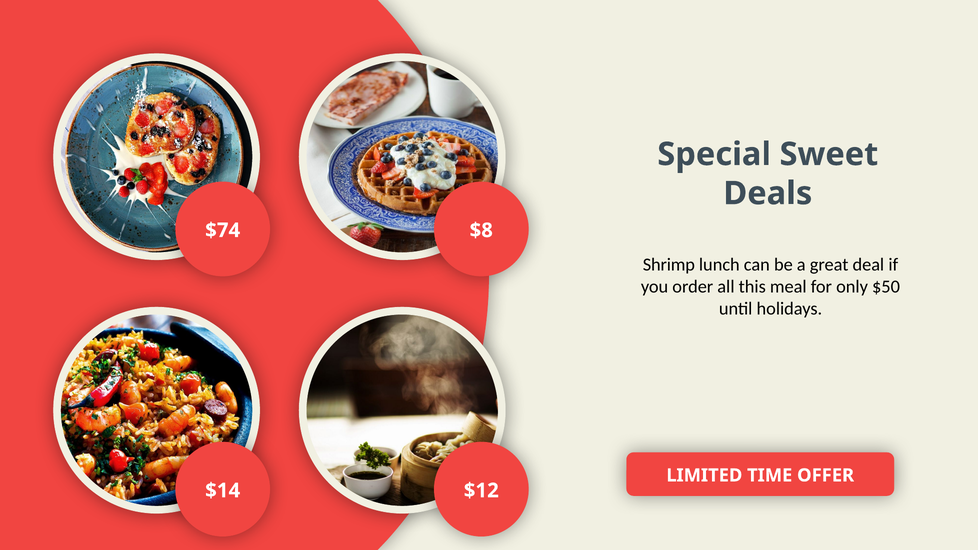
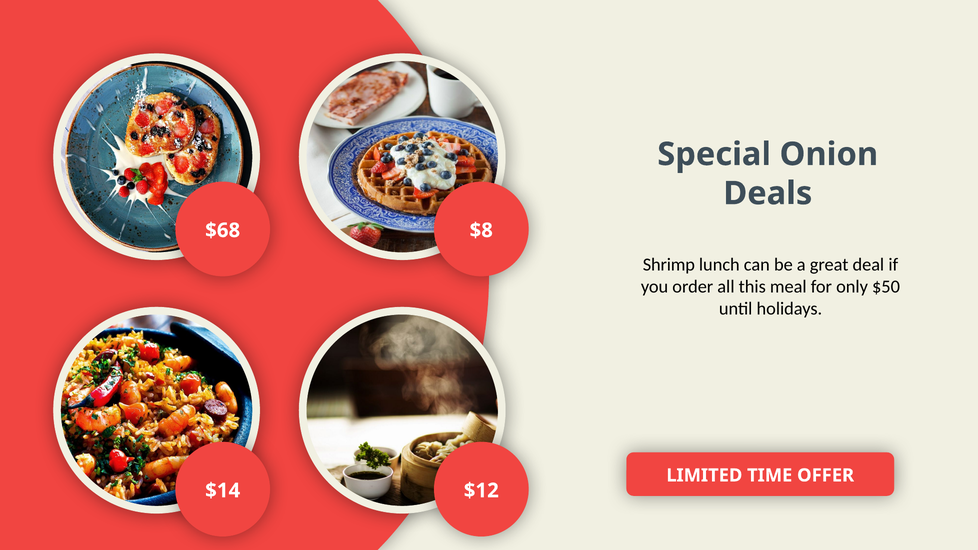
Sweet: Sweet -> Onion (829, 154)
$74: $74 -> $68 (223, 230)
